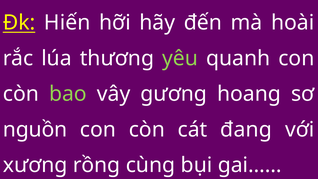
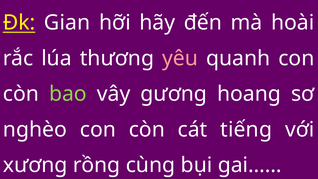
Hiến: Hiến -> Gian (67, 23)
yêu colour: light green -> pink (180, 58)
nguồn: nguồn -> nghèo (35, 129)
đang: đang -> tiếng (246, 129)
